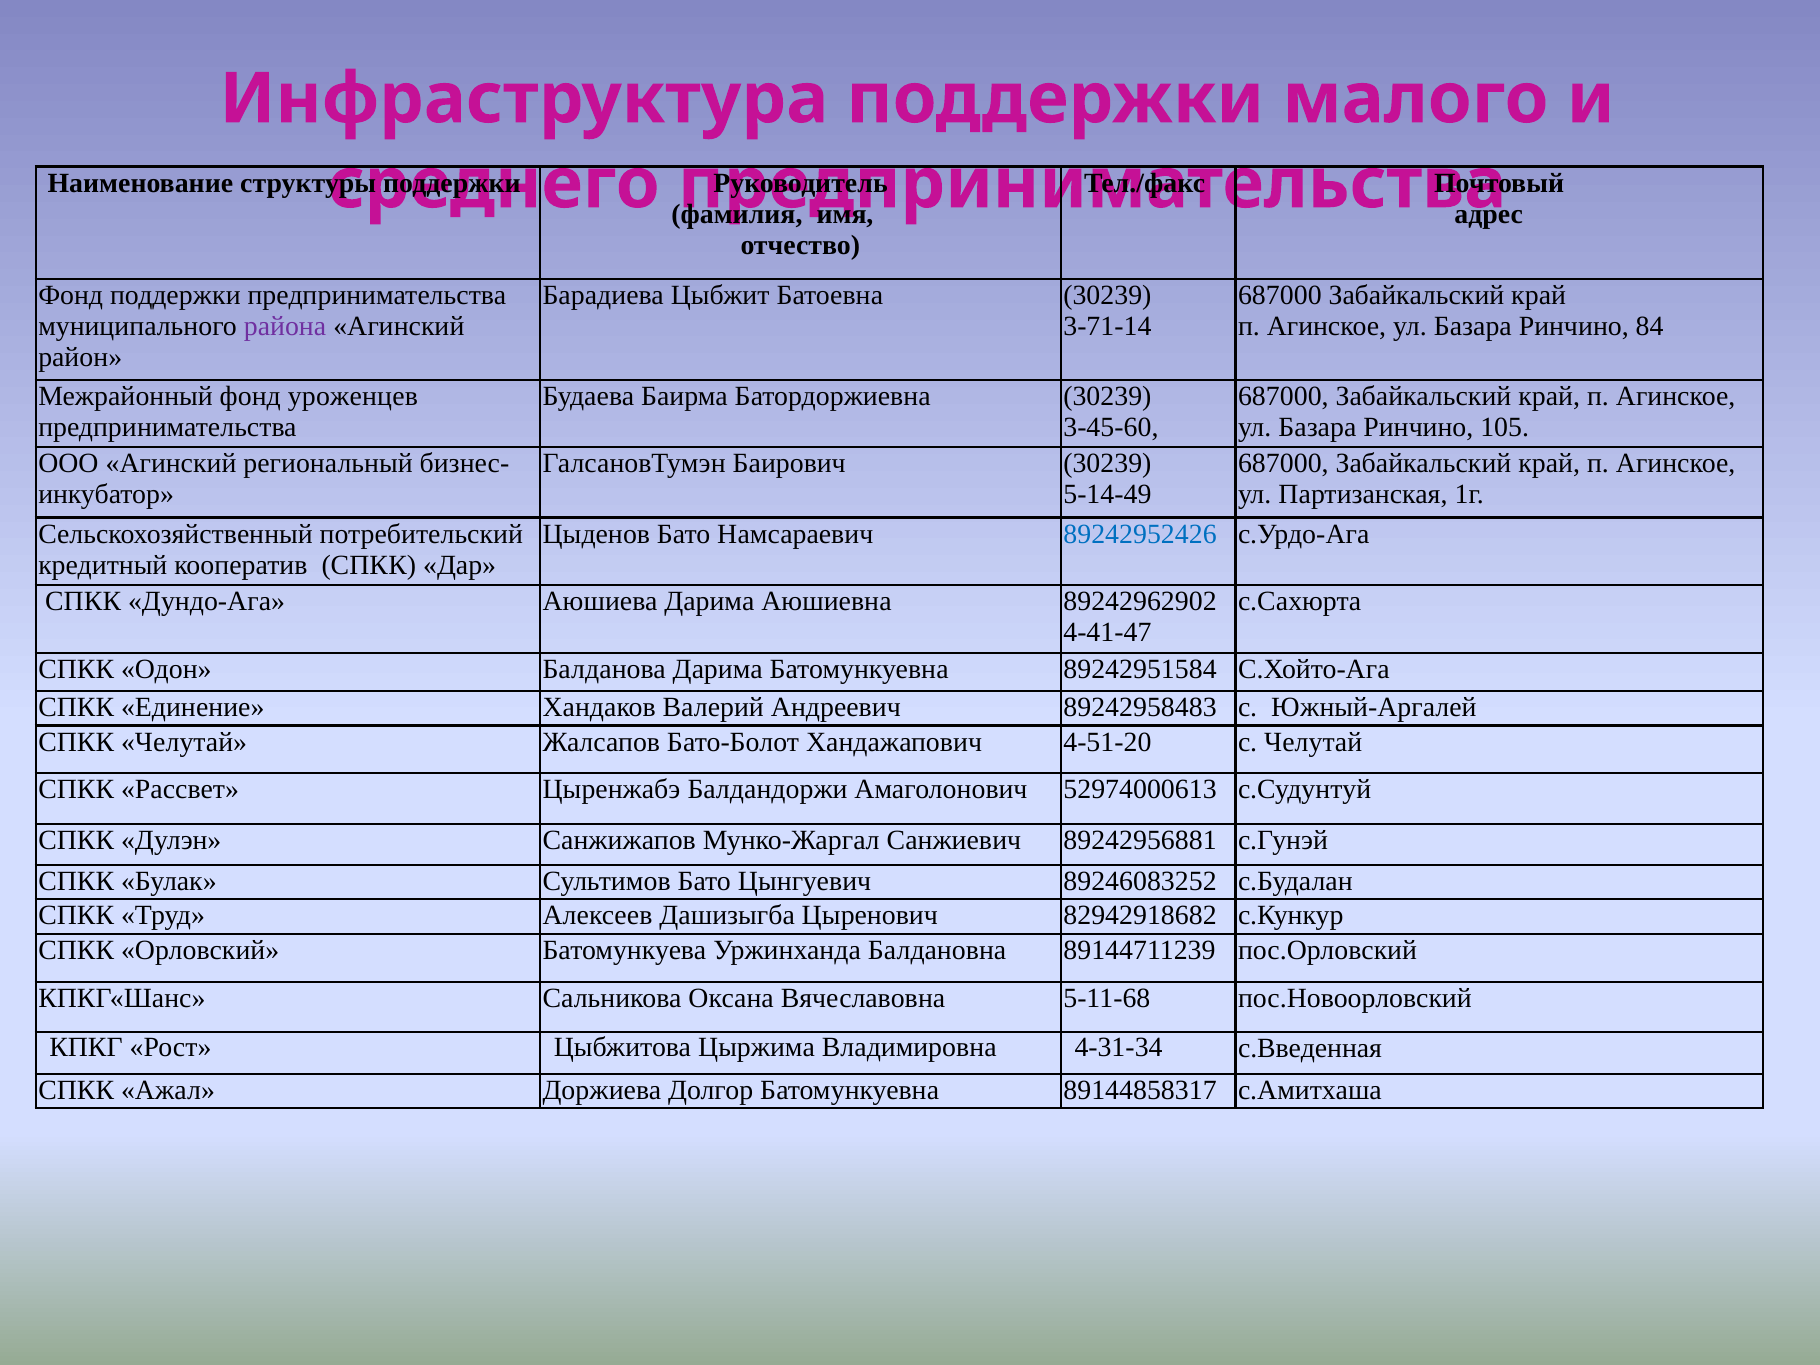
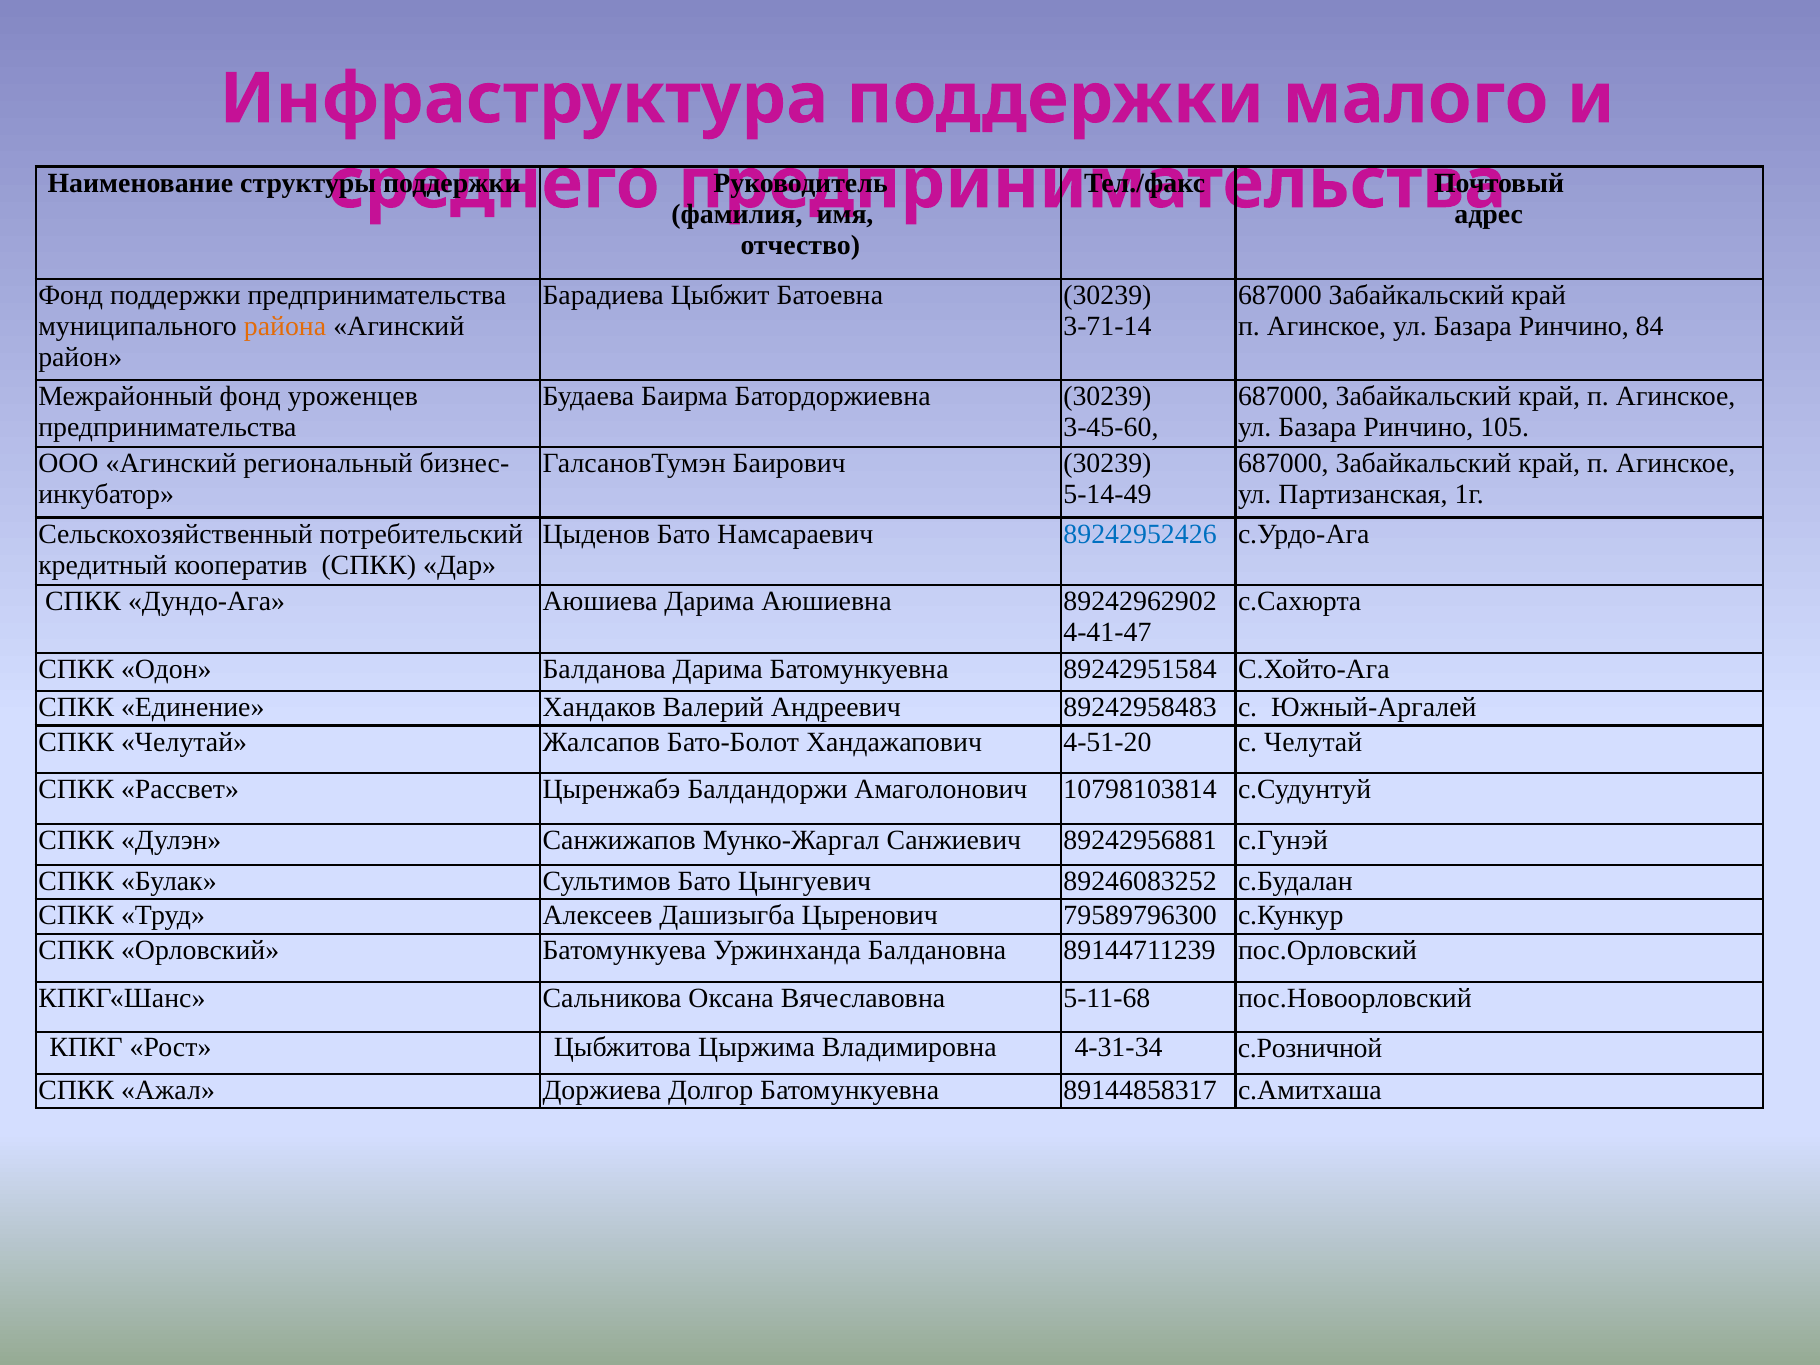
района colour: purple -> orange (285, 326)
52974000613: 52974000613 -> 10798103814 (1140, 789)
82942918682: 82942918682 -> 79589796300 (1140, 916)
с.Введенная: с.Введенная -> с.Розничной (1310, 1048)
